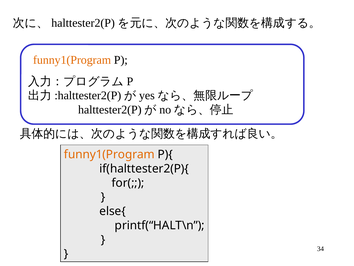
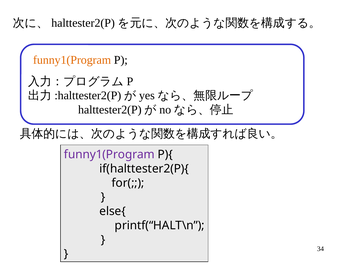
funny1(Program colour: orange -> purple (109, 154)
